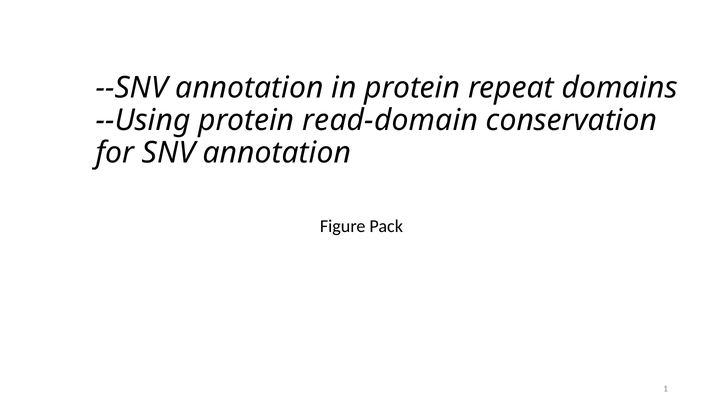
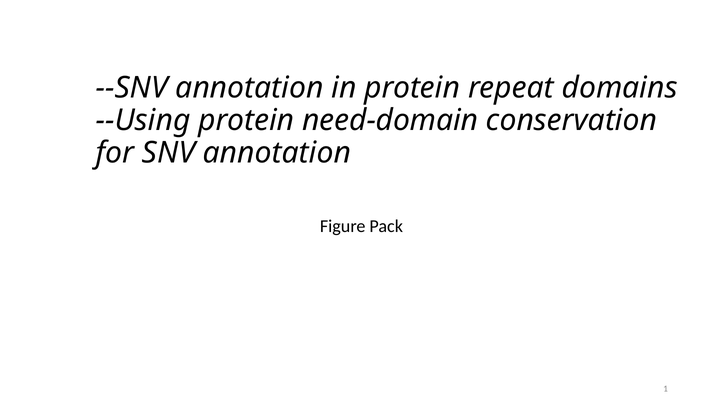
read-domain: read-domain -> need-domain (390, 120)
